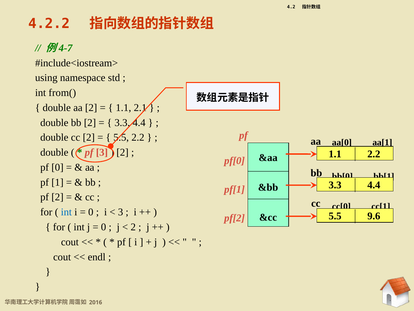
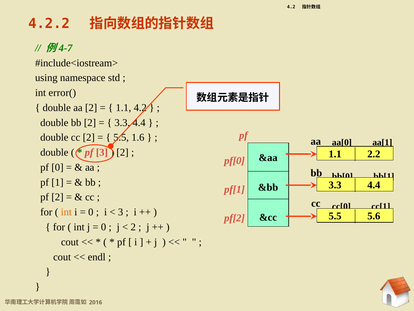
from(: from( -> error( (62, 93)
1.1 2.1: 2.1 -> 4.2 (140, 108)
5.5 2.2: 2.2 -> 1.6 (138, 137)
int colour: blue -> orange (66, 212)
9.6: 9.6 -> 5.6 (374, 216)
